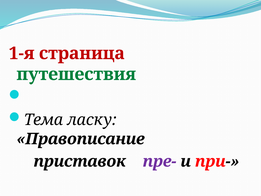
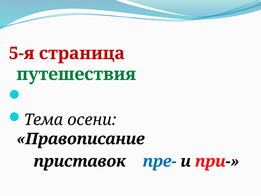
1-я: 1-я -> 5-я (22, 53)
ласку: ласку -> осени (92, 120)
пре- colour: purple -> blue (160, 161)
